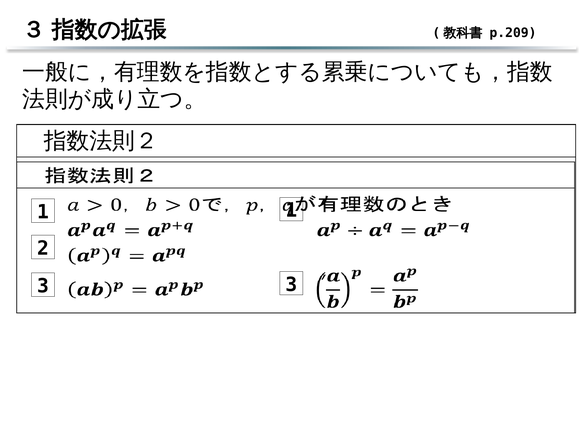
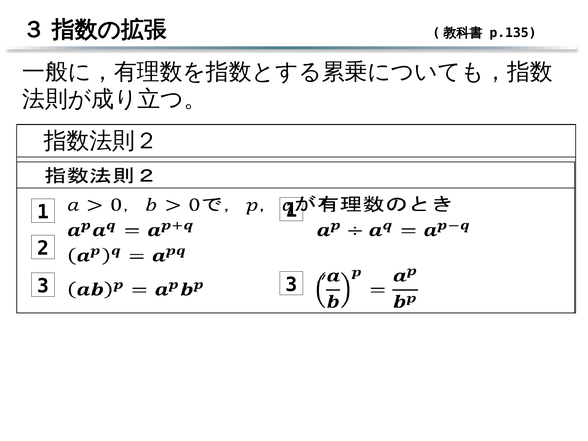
p.209: p.209 -> p.135 (513, 33)
